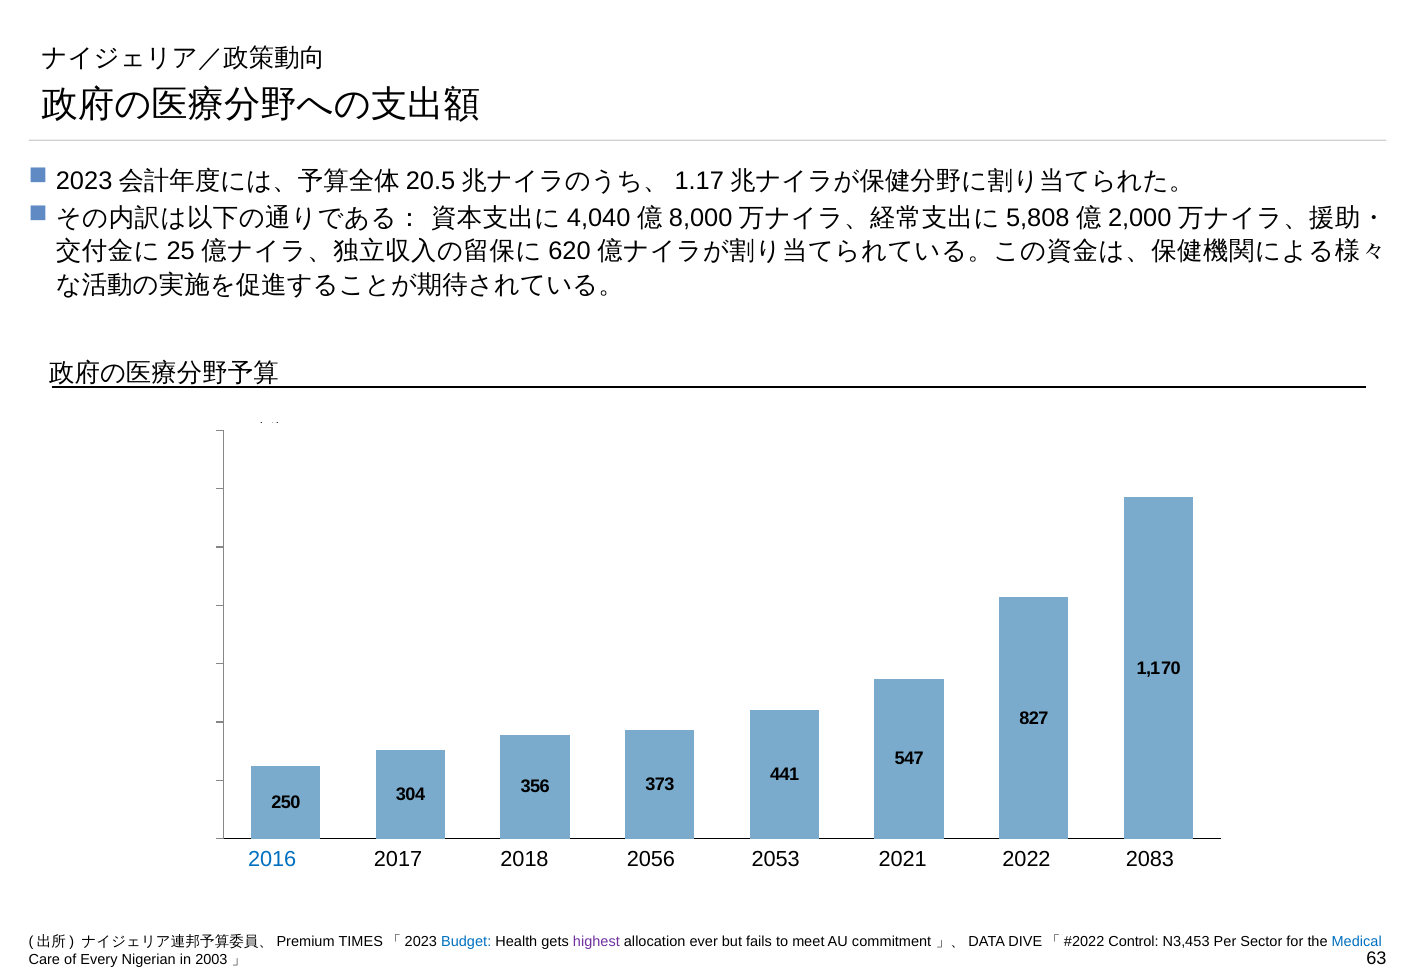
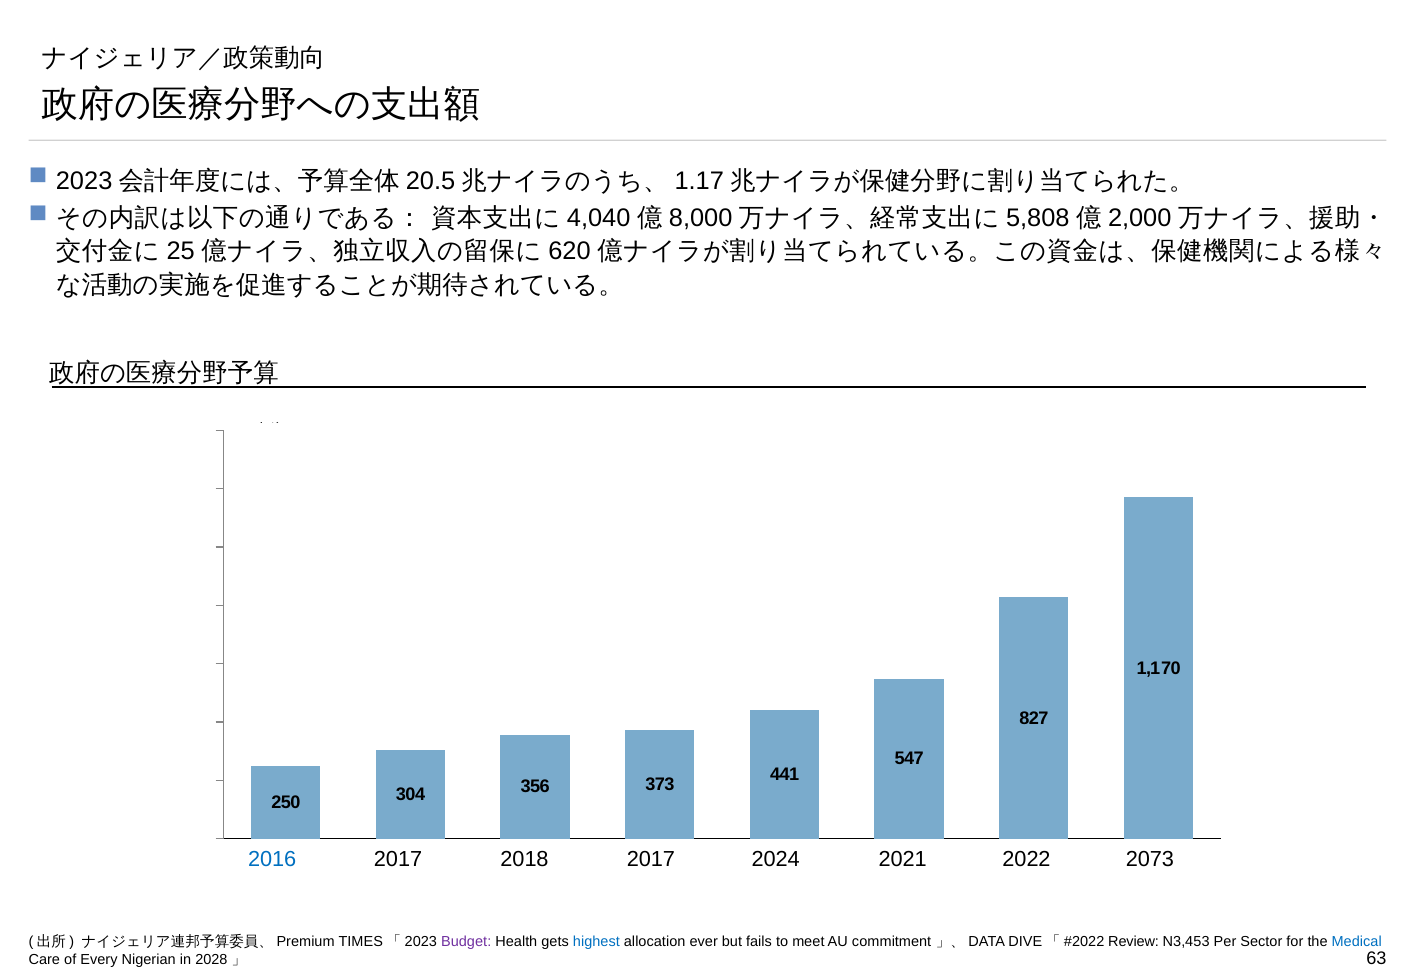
2018 2056: 2056 -> 2017 (651, 858)
2053: 2053 -> 2024 (776, 858)
2083: 2083 -> 2073 (1150, 858)
Budget colour: blue -> purple (466, 942)
highest colour: purple -> blue (596, 942)
Control: Control -> Review (1134, 942)
2003: 2003 -> 2028 (211, 959)
